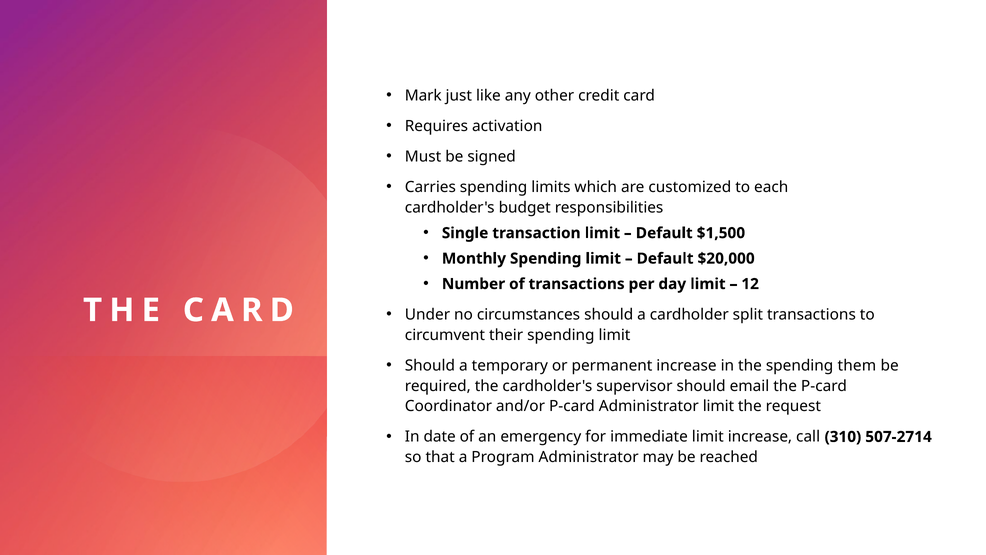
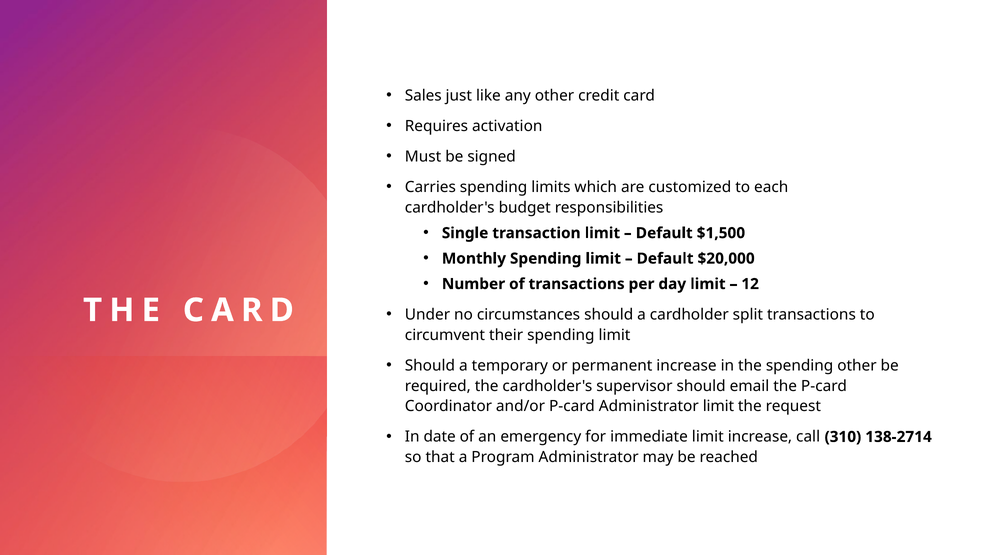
Mark: Mark -> Sales (423, 95)
spending them: them -> other (857, 365)
507-2714: 507-2714 -> 138-2714 (899, 437)
